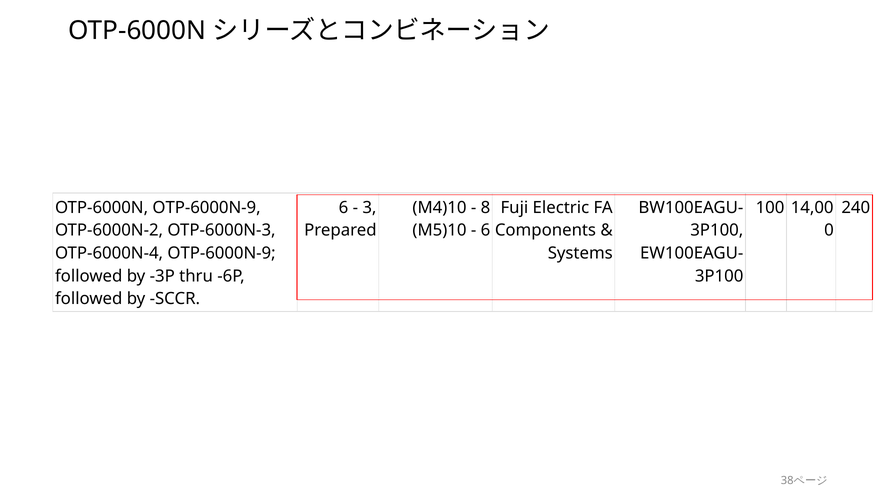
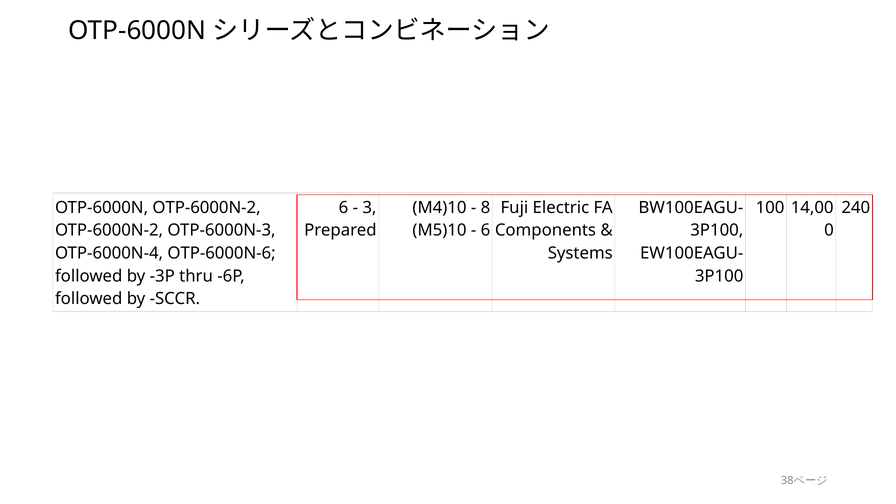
OTP-6000N OTP-6000N-9: OTP-6000N-9 -> OTP-6000N-2 (207, 207)
OTP-6000N-4 OTP-6000N-9: OTP-6000N-9 -> OTP-6000N-6 (222, 253)
